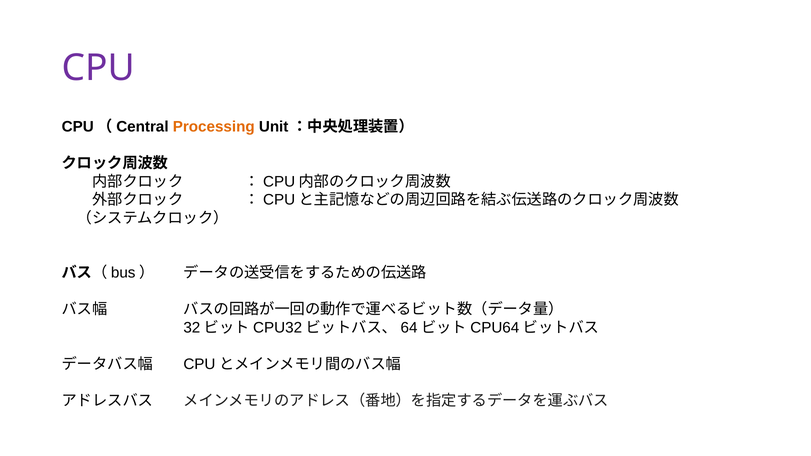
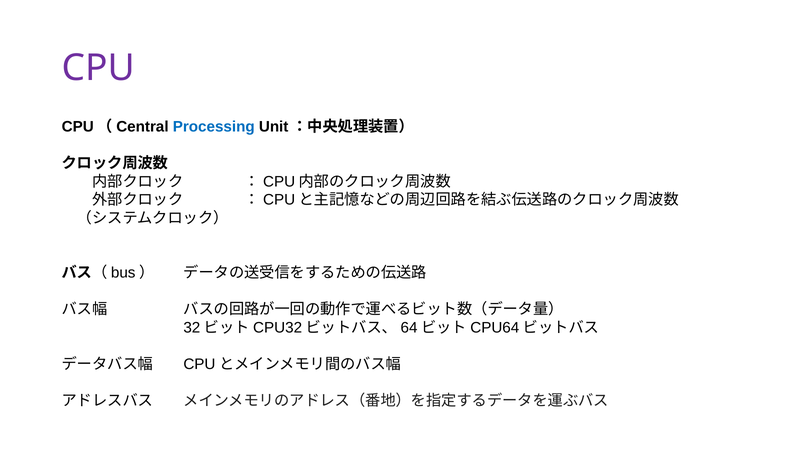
Processing colour: orange -> blue (214, 127)
